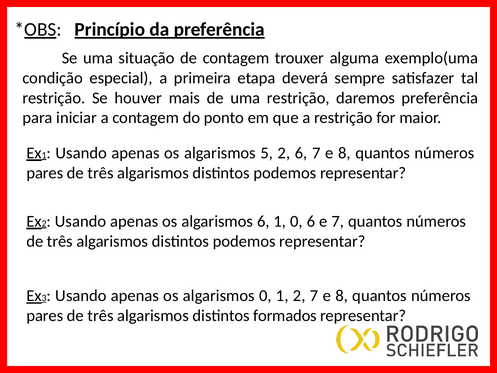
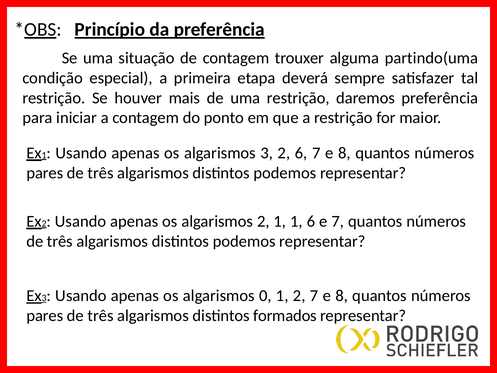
exemplo(uma: exemplo(uma -> partindo(uma (431, 58)
algarismos 5: 5 -> 3 (267, 153)
algarismos 6: 6 -> 2 (263, 221)
1 0: 0 -> 1 (296, 221)
